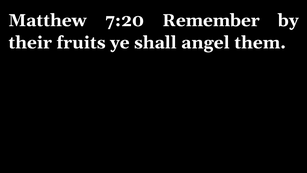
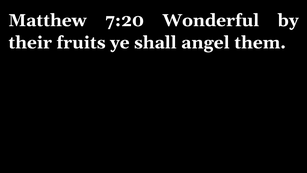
Remember: Remember -> Wonderful (211, 20)
